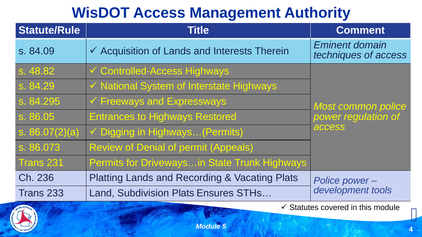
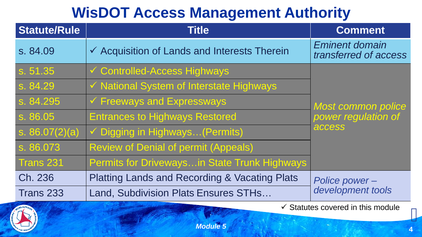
techniques: techniques -> transferred (338, 55)
48.82: 48.82 -> 51.35 (42, 71)
